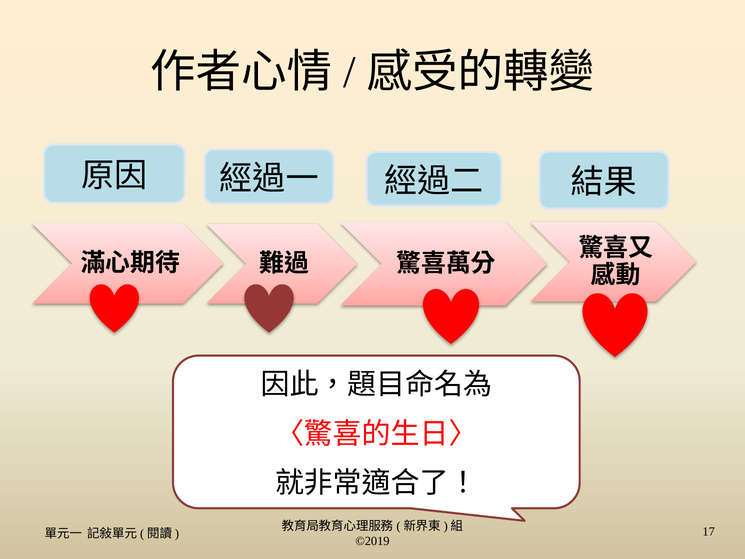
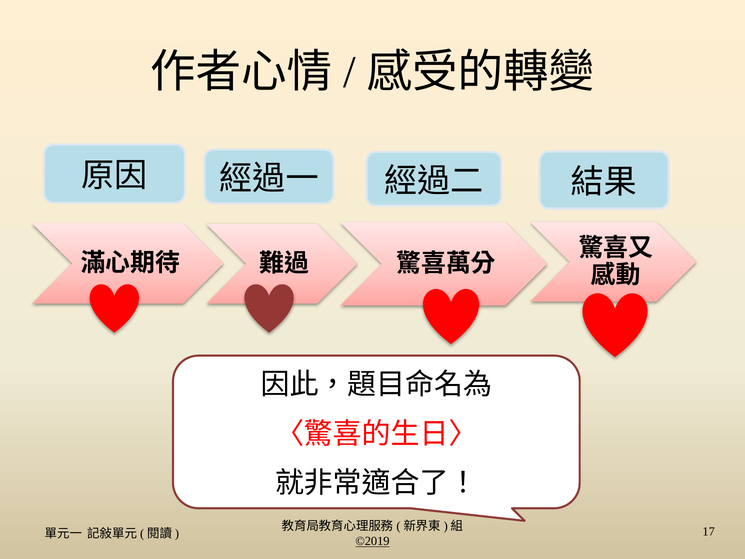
©2019 underline: none -> present (372, 541)
